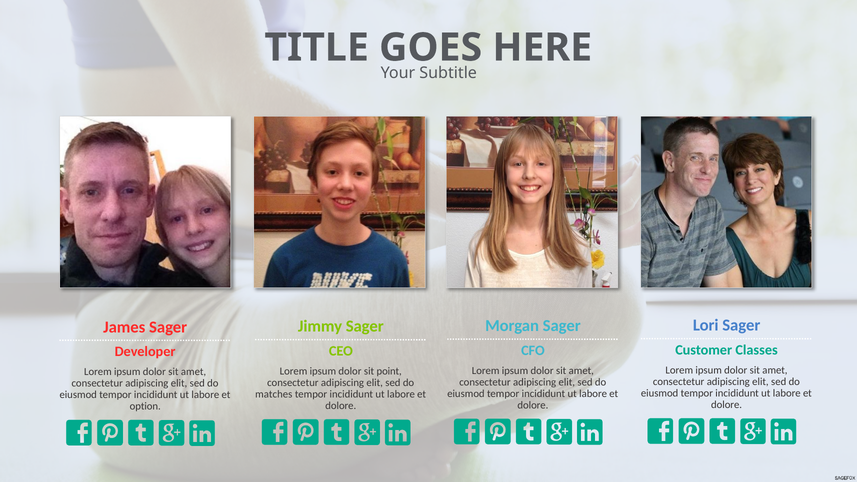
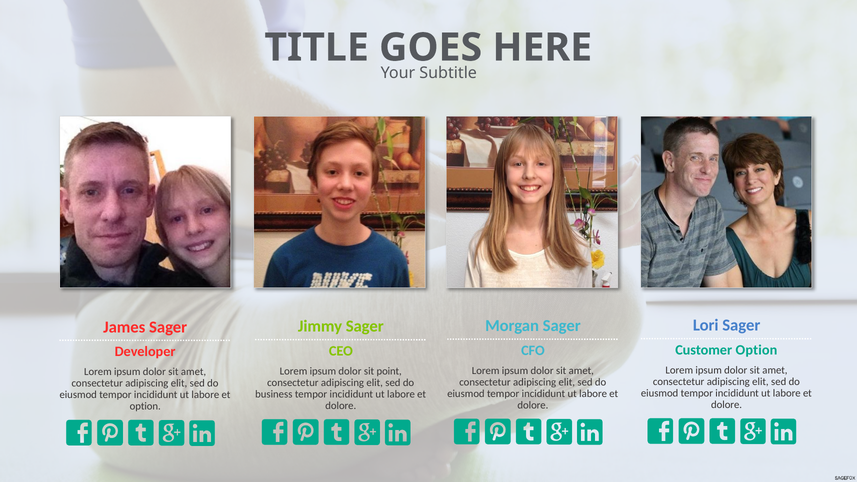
Customer Classes: Classes -> Option (757, 350)
matches: matches -> business (274, 394)
